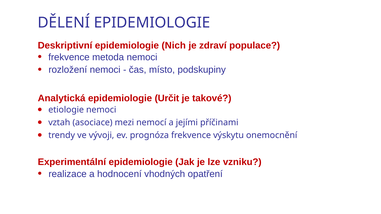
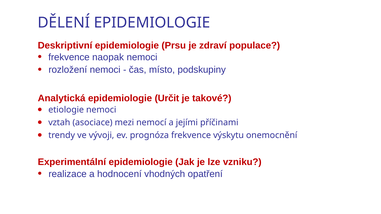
Nich: Nich -> Prsu (174, 46)
metoda: metoda -> naopak (108, 57)
